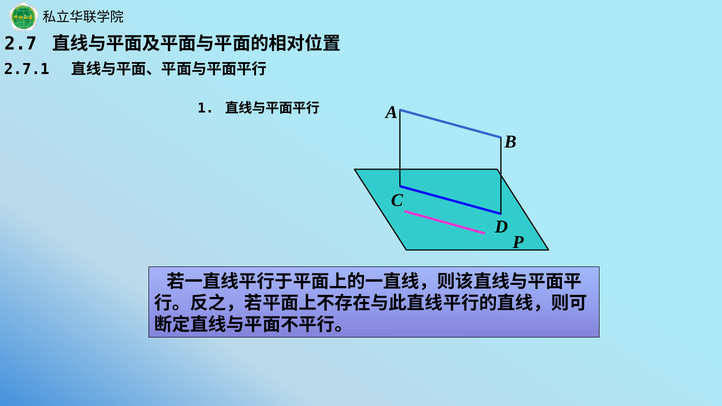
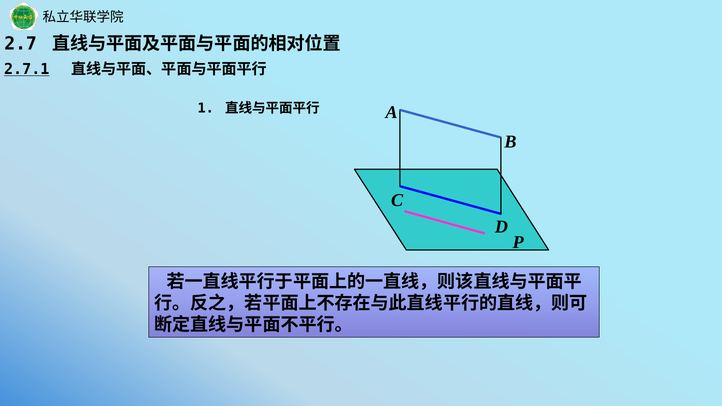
2.7.1 underline: none -> present (27, 69)
